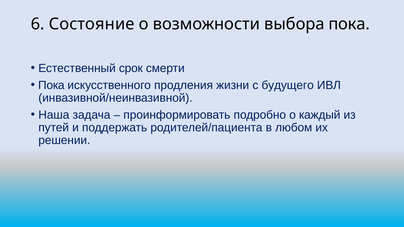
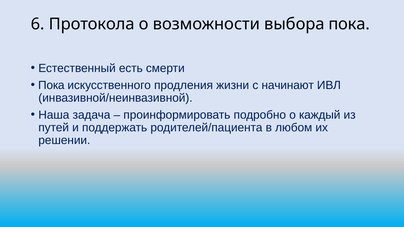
Состояние: Состояние -> Протокола (92, 24)
срок: срок -> есть (131, 68)
будущего: будущего -> начинают (288, 85)
